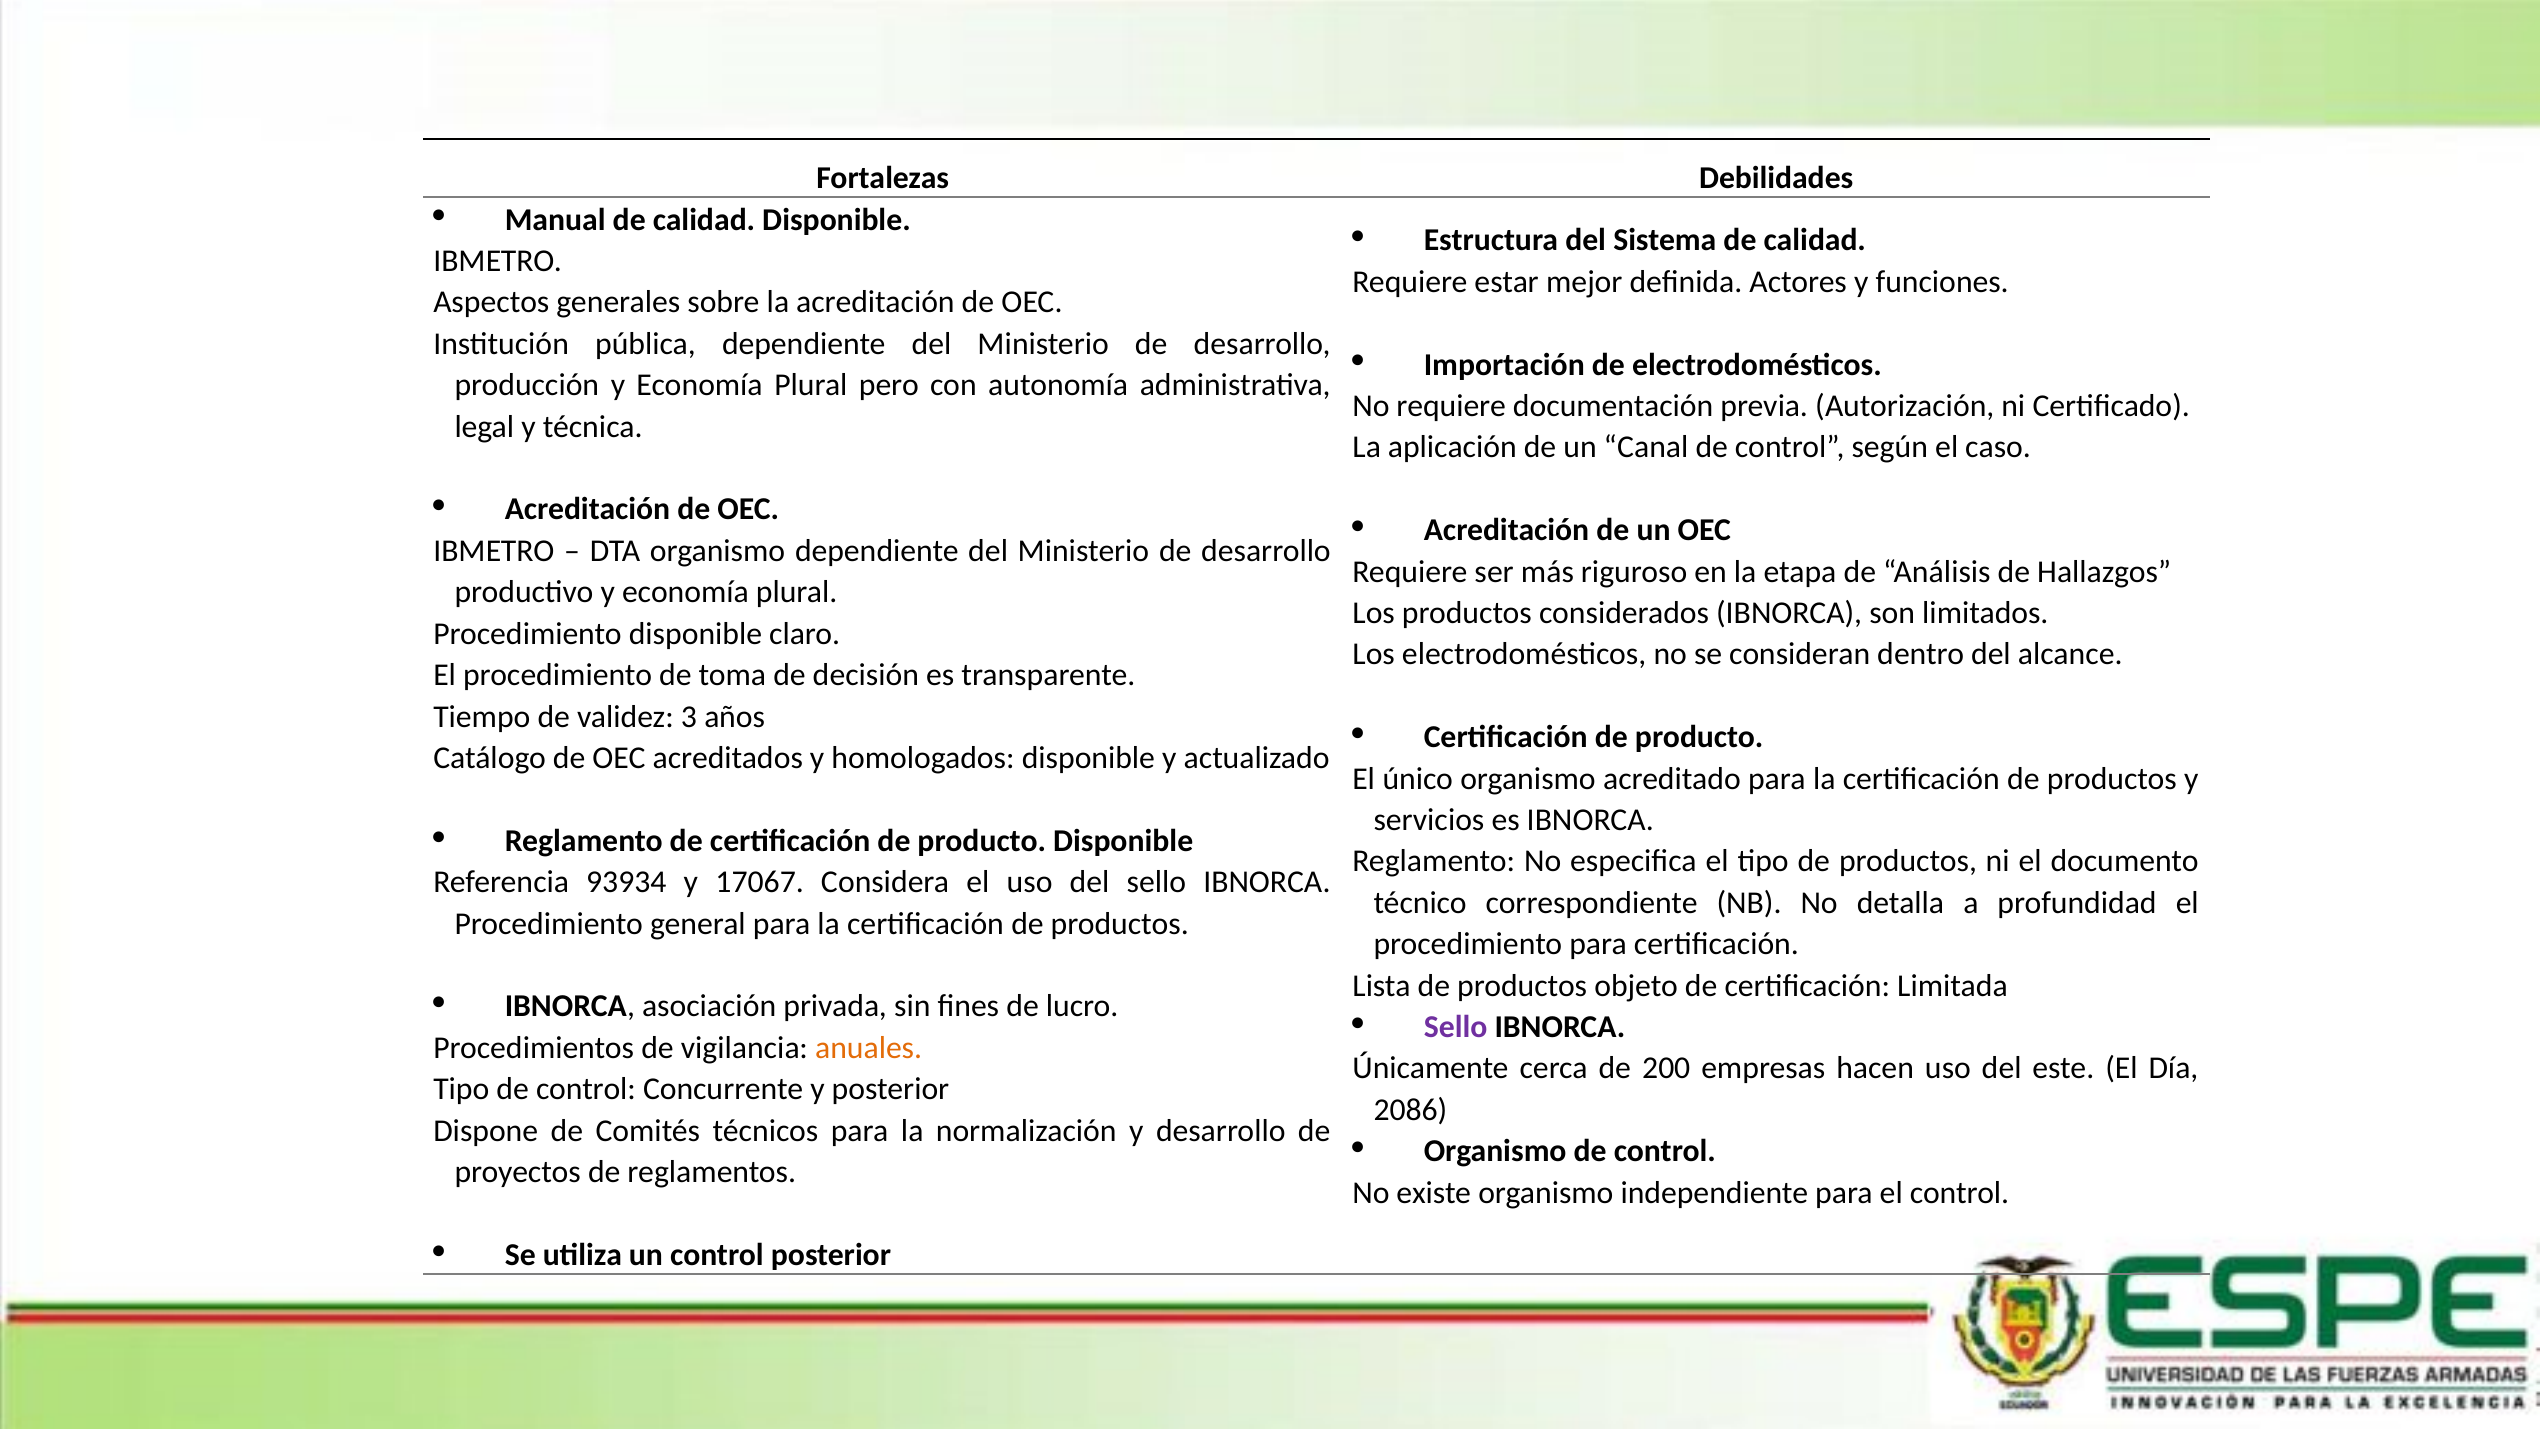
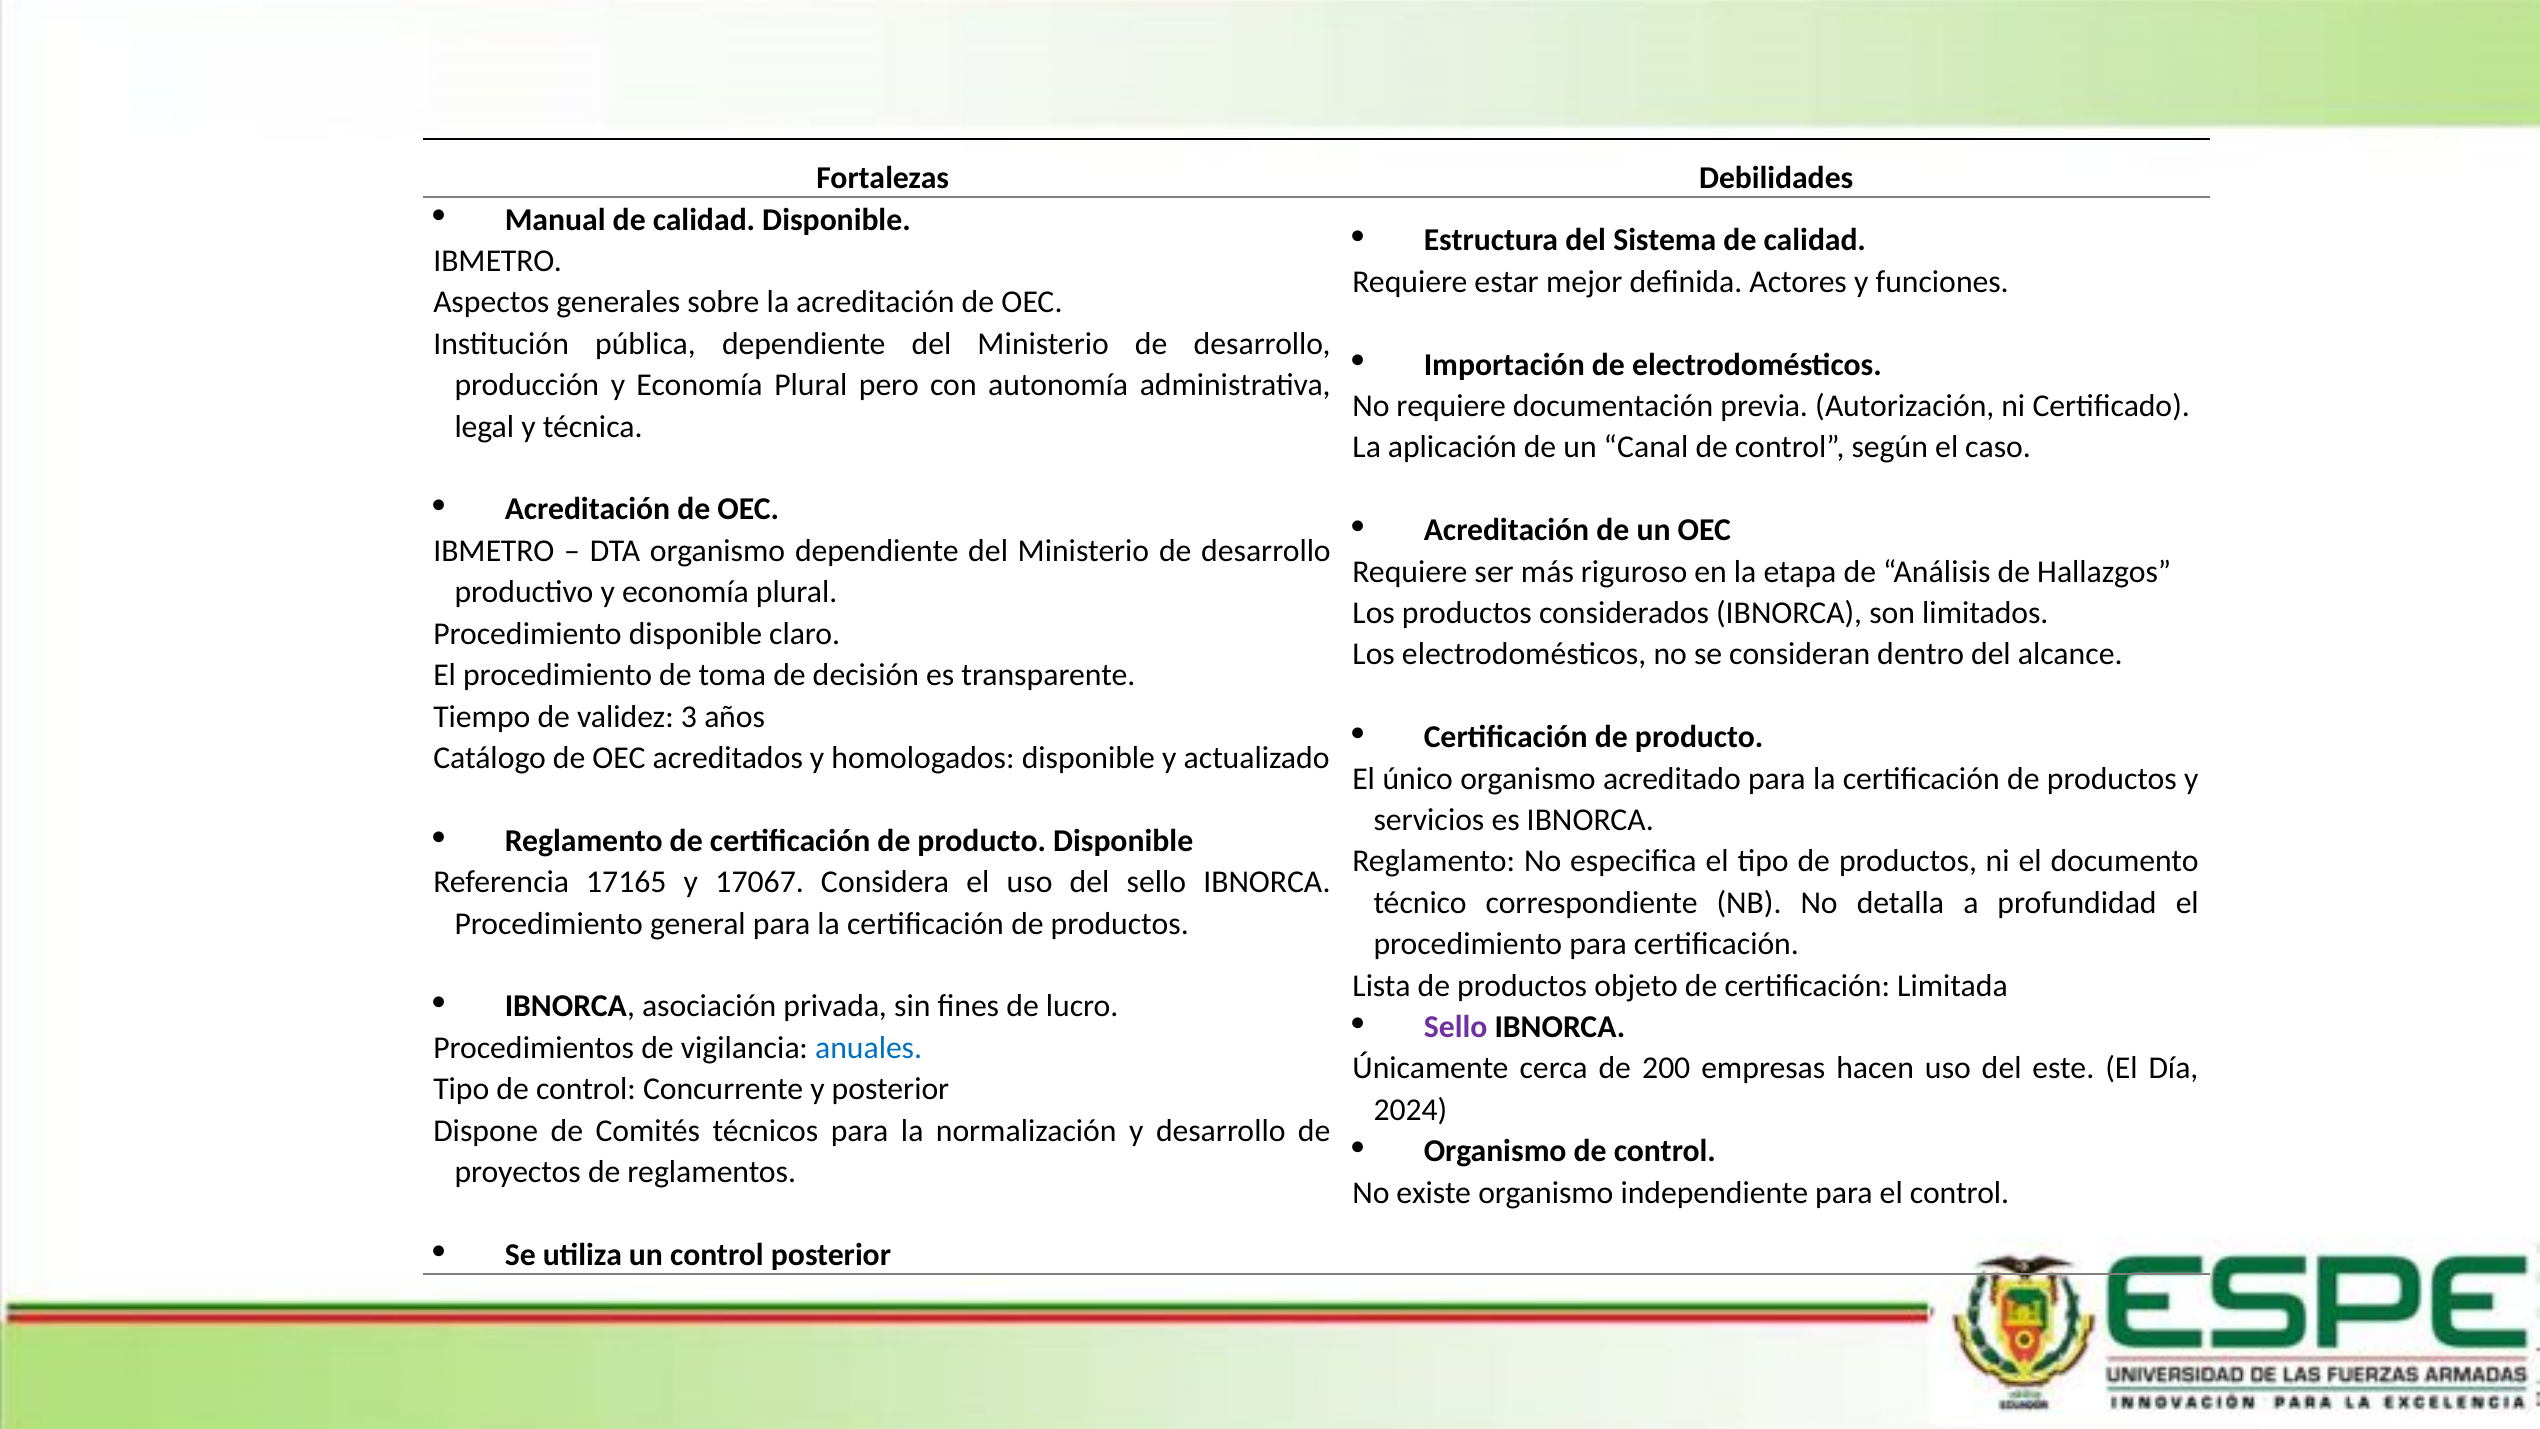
93934: 93934 -> 17165 (626, 882)
anuales colour: orange -> blue (869, 1048)
2086: 2086 -> 2024 (1410, 1110)
